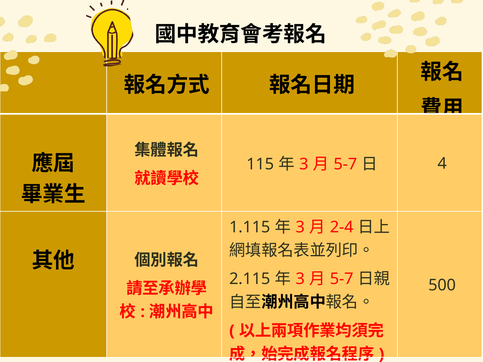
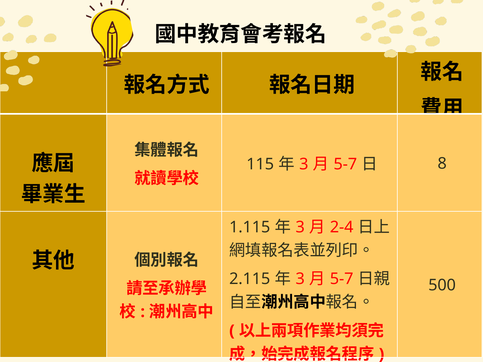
4: 4 -> 8 (442, 164)
